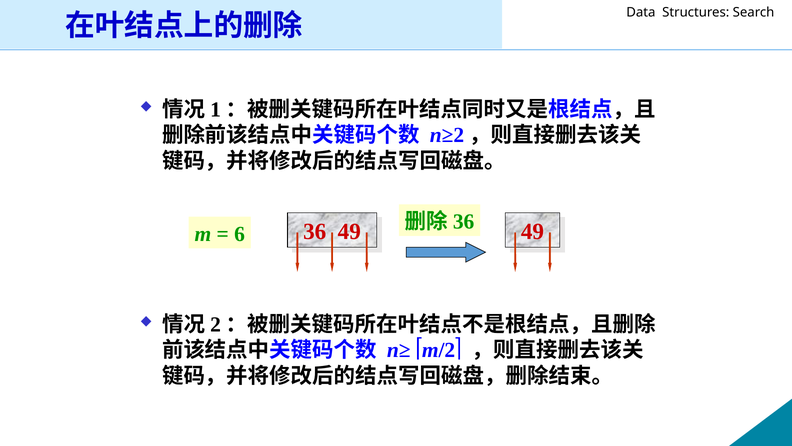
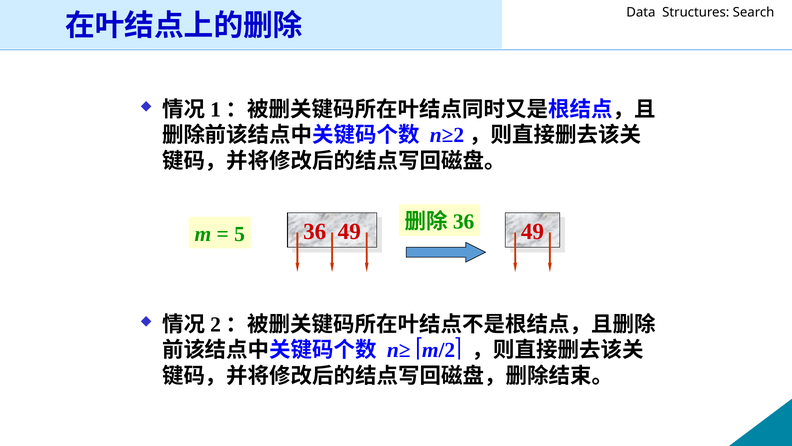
6: 6 -> 5 (240, 234)
